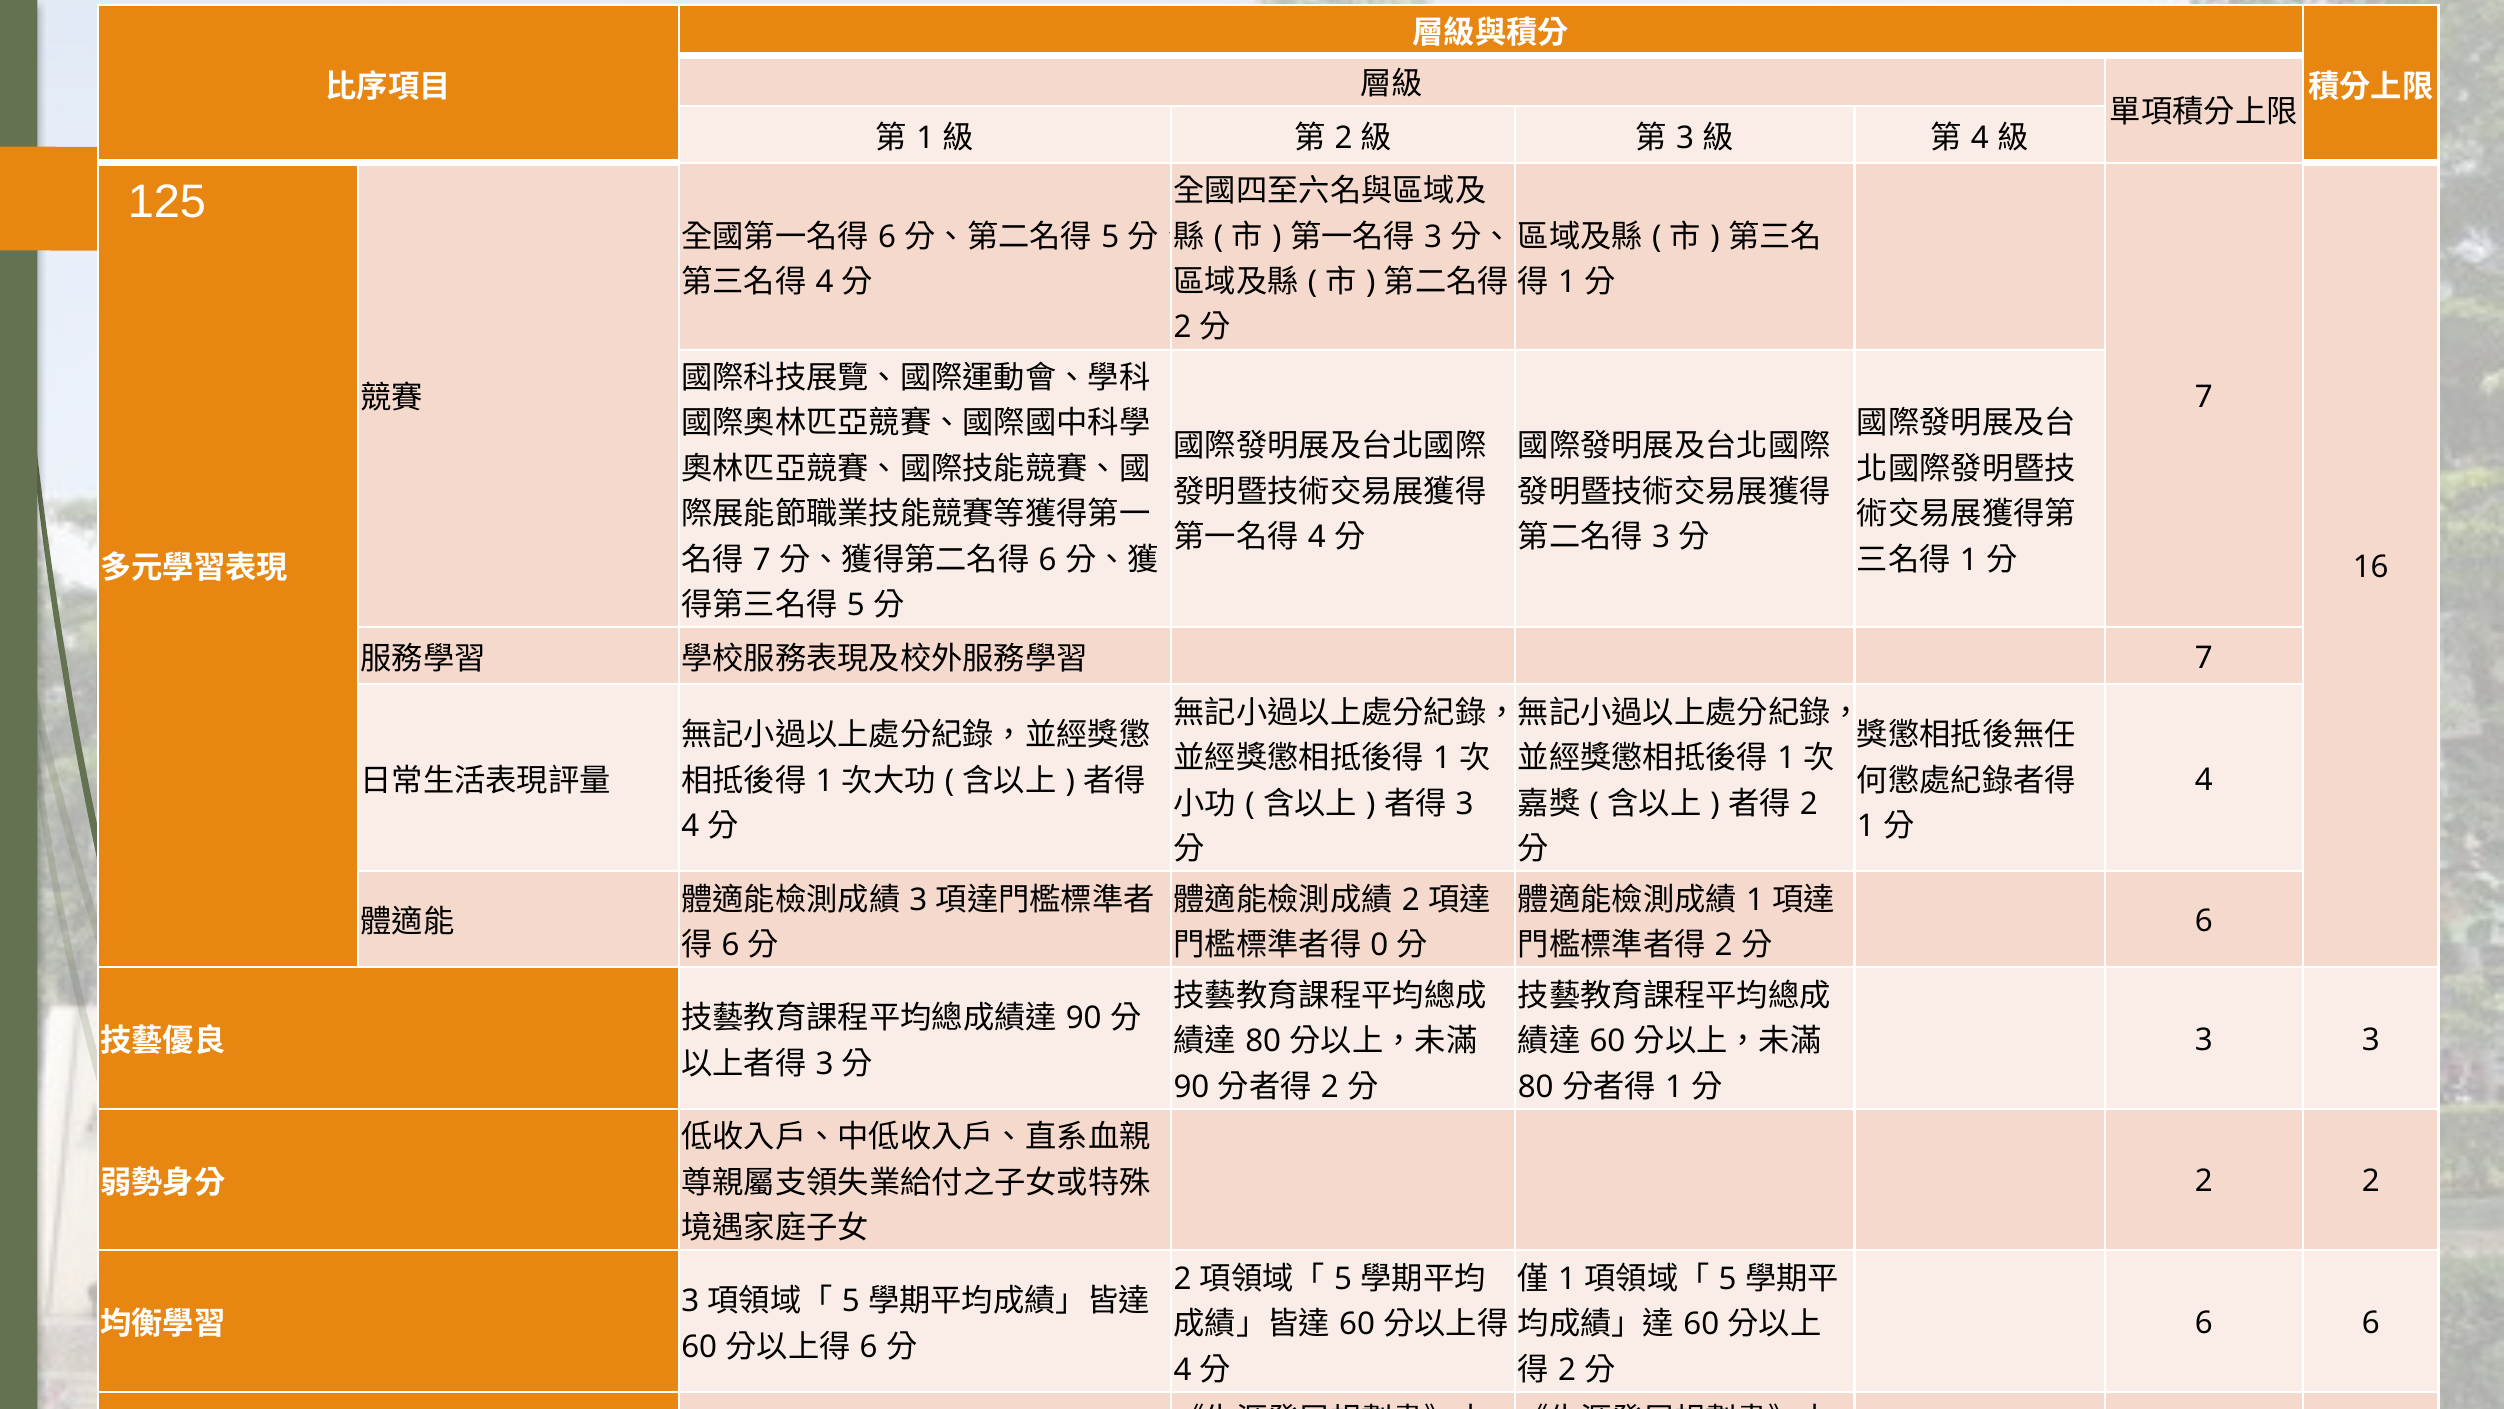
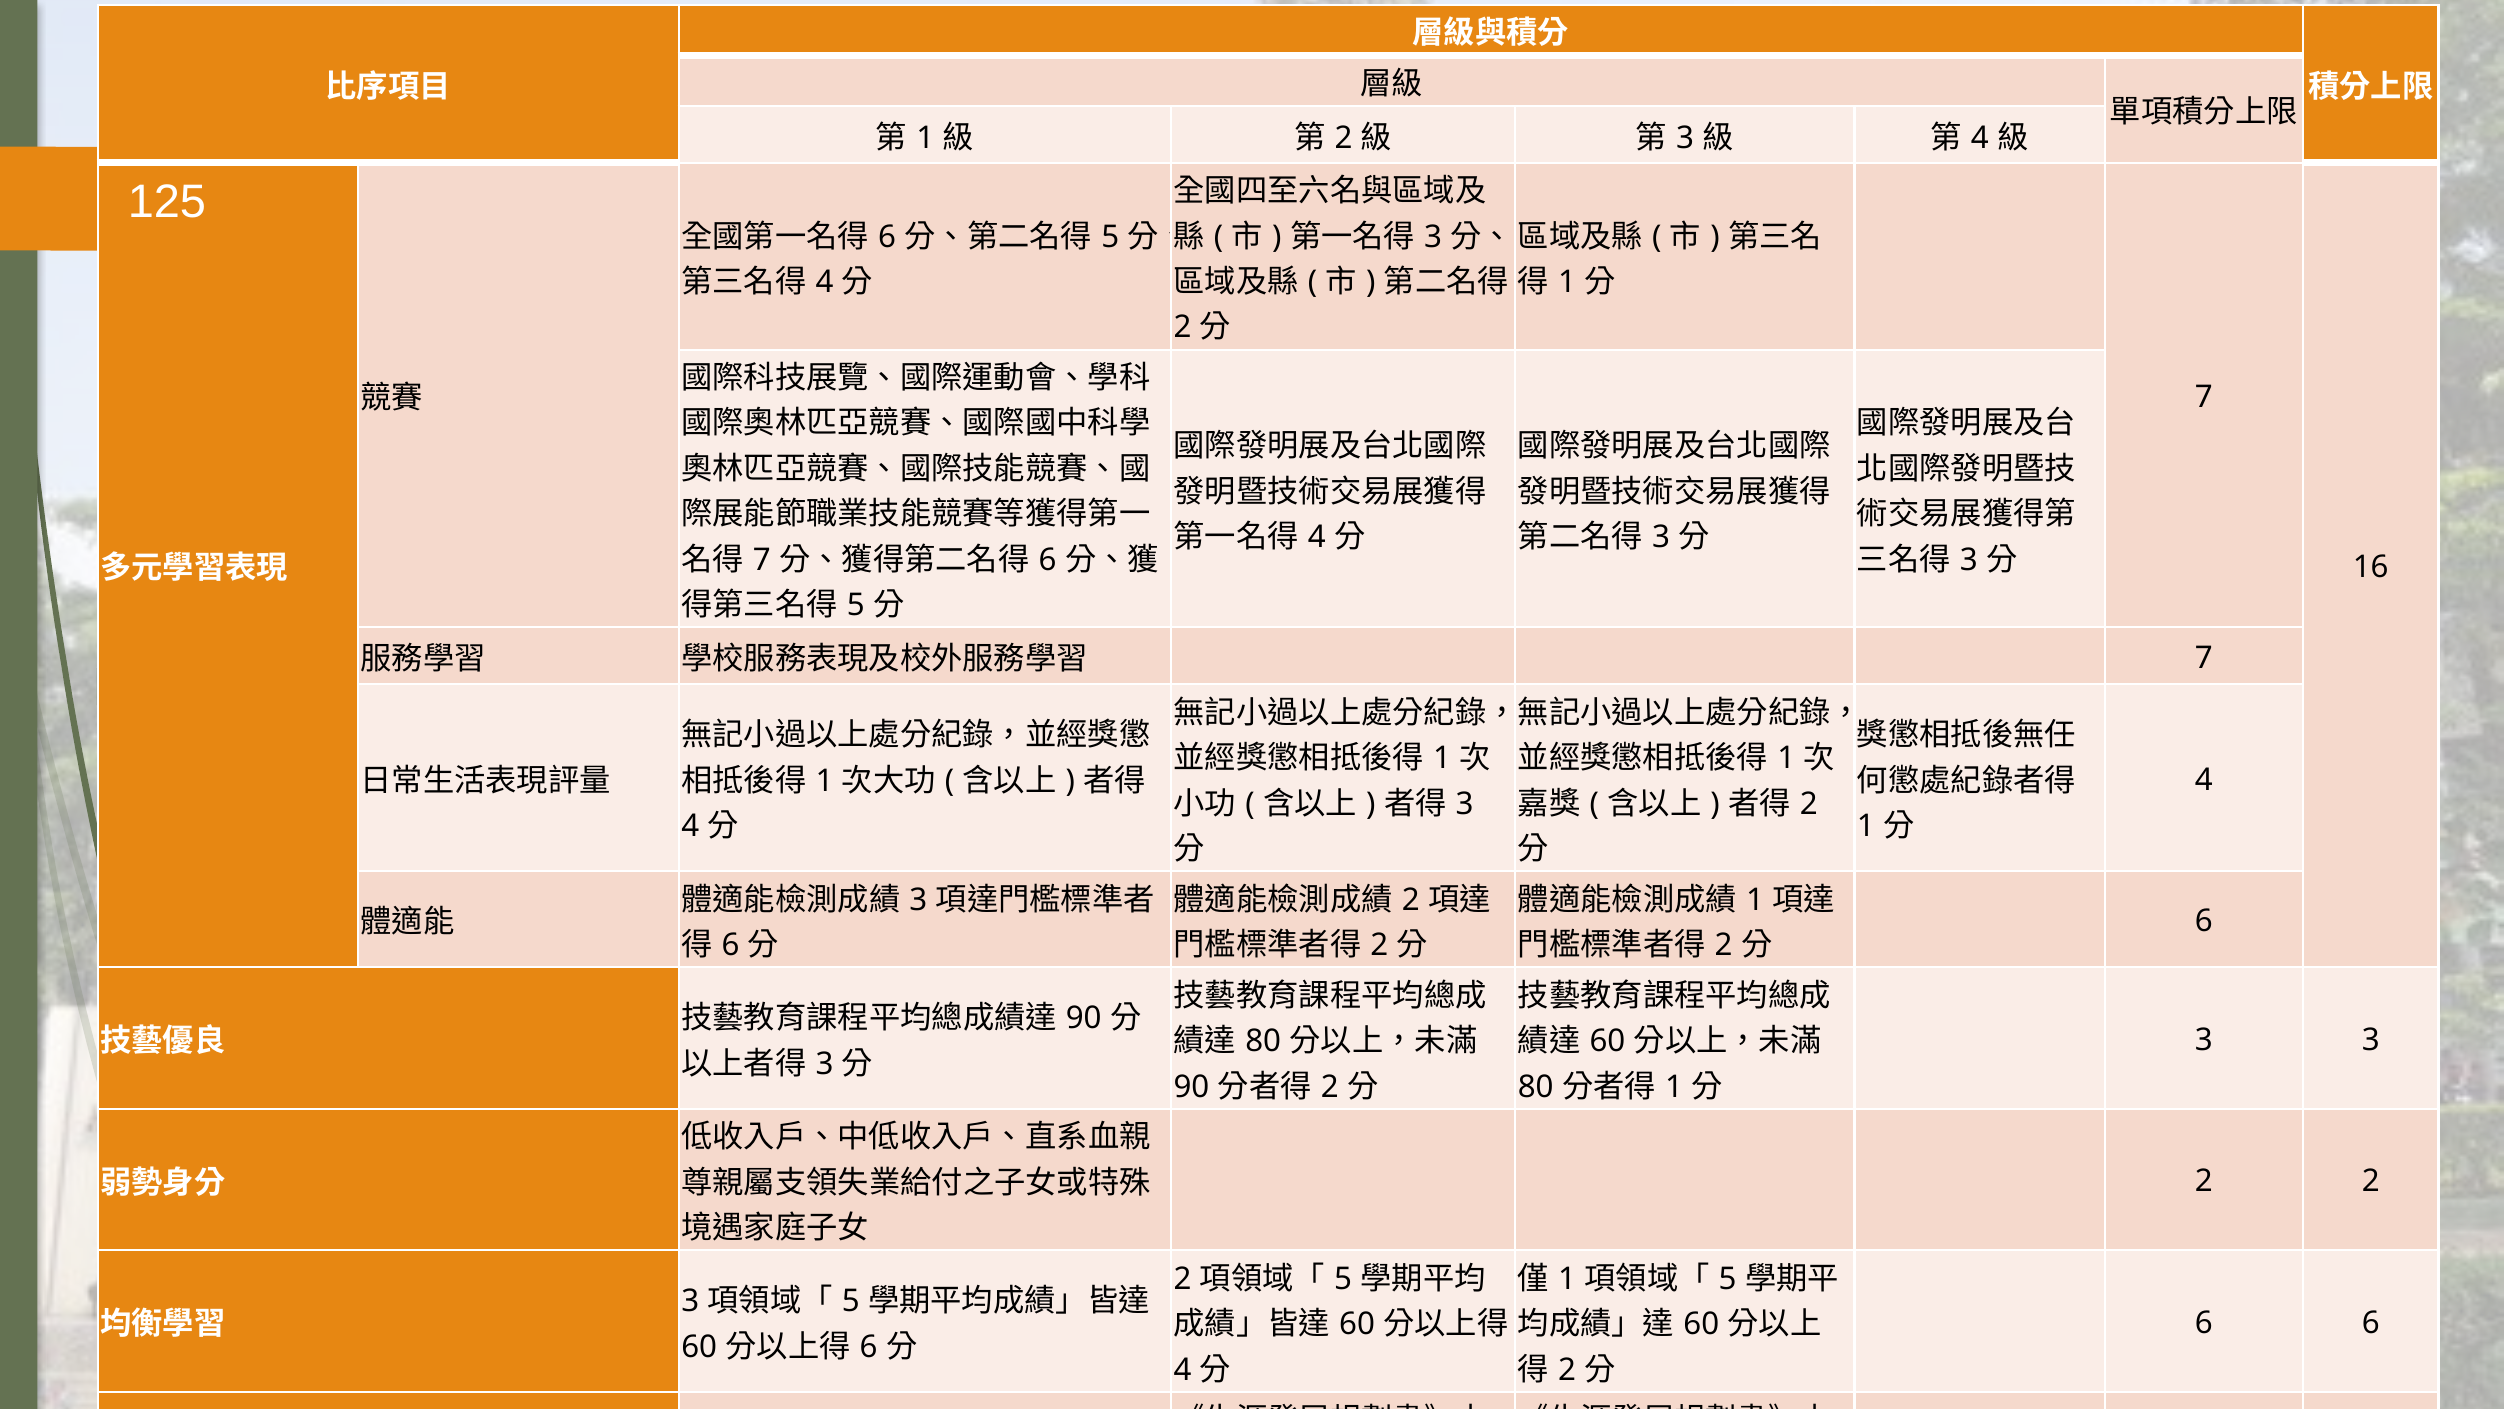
1: 1 -> 3 (1969, 560)
0: 0 -> 2 (1379, 945)
